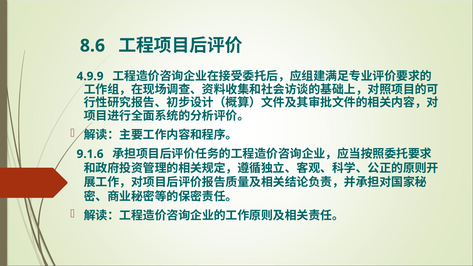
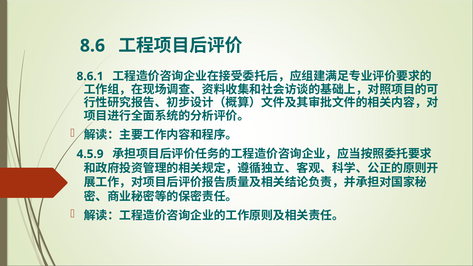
4.9.9: 4.9.9 -> 8.6.1 (90, 76)
9.1.6: 9.1.6 -> 4.5.9 (90, 154)
